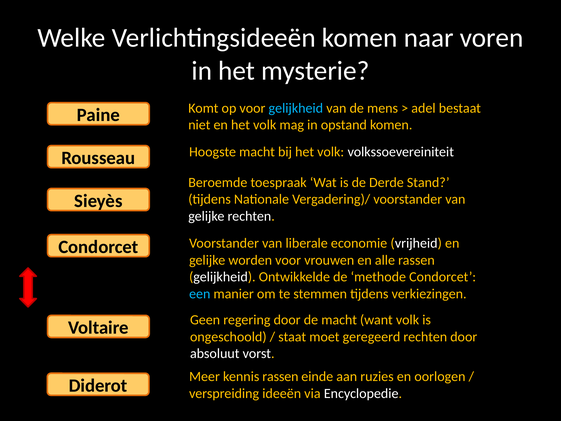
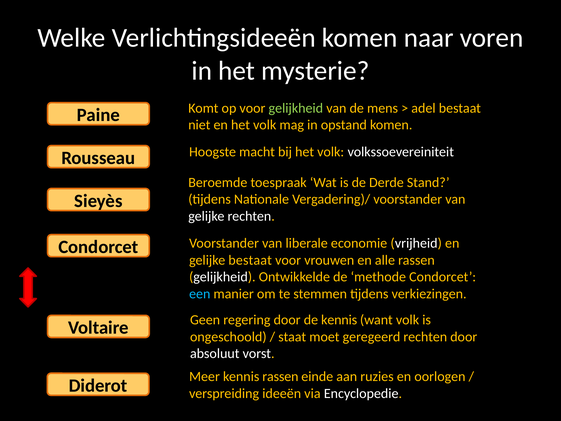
gelijkheid colour: light blue -> light green (296, 108)
gelijke worden: worden -> bestaat (250, 260)
de macht: macht -> kennis (339, 320)
